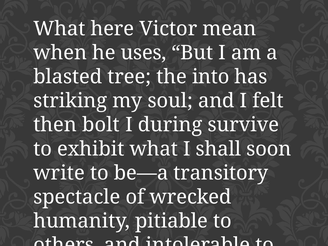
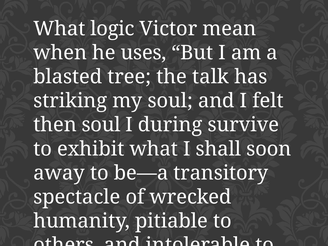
here: here -> logic (112, 29)
into: into -> talk (211, 77)
then bolt: bolt -> soul (101, 125)
write: write -> away (59, 173)
